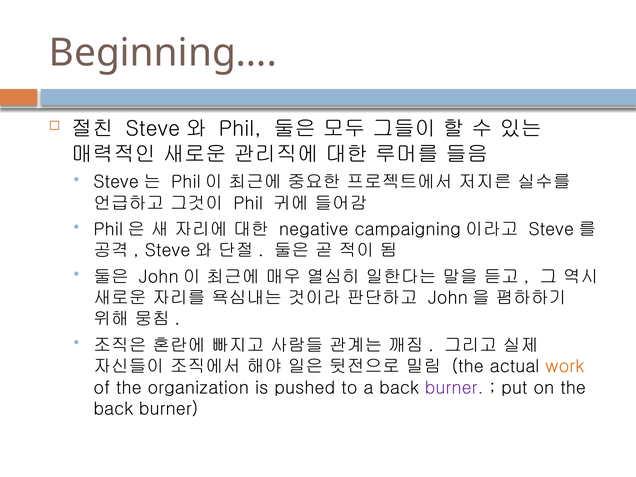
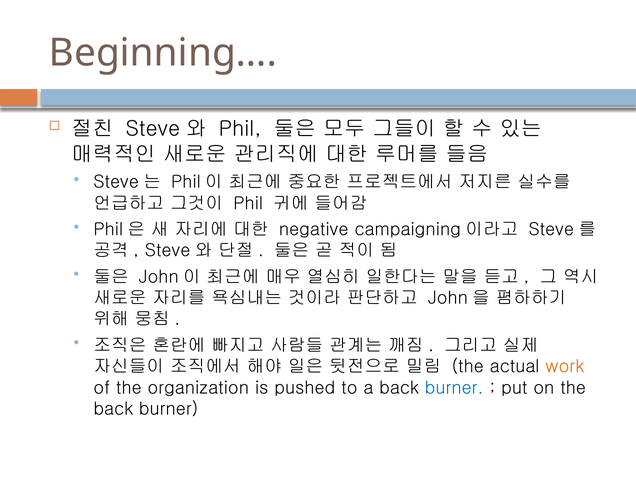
burner colour: purple -> blue (454, 388)
